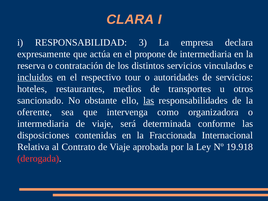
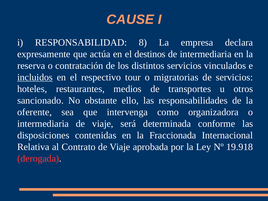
CLARA: CLARA -> CAUSE (130, 19)
3: 3 -> 8 (143, 42)
propone: propone -> destinos (150, 54)
autoridades: autoridades -> migratorias (176, 77)
las underline: present -> none (149, 100)
